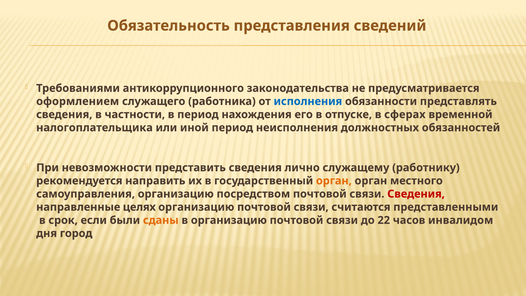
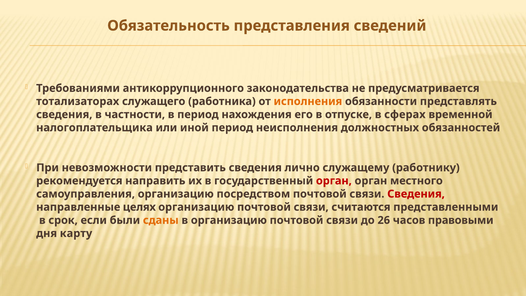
оформлением: оформлением -> тотализаторах (78, 101)
исполнения colour: blue -> orange (308, 101)
орган colour: orange -> red (334, 181)
22: 22 -> 26 (384, 220)
инвалидом: инвалидом -> правовыми (461, 220)
город: город -> карту (76, 233)
